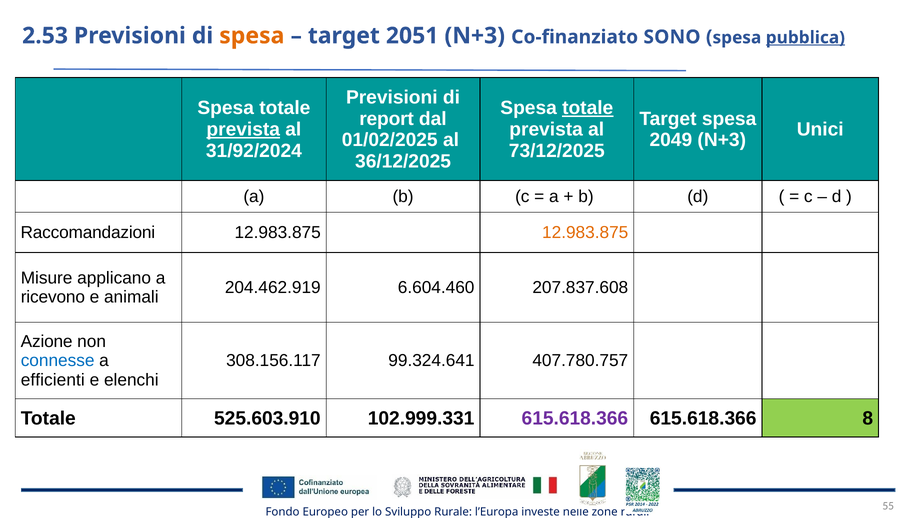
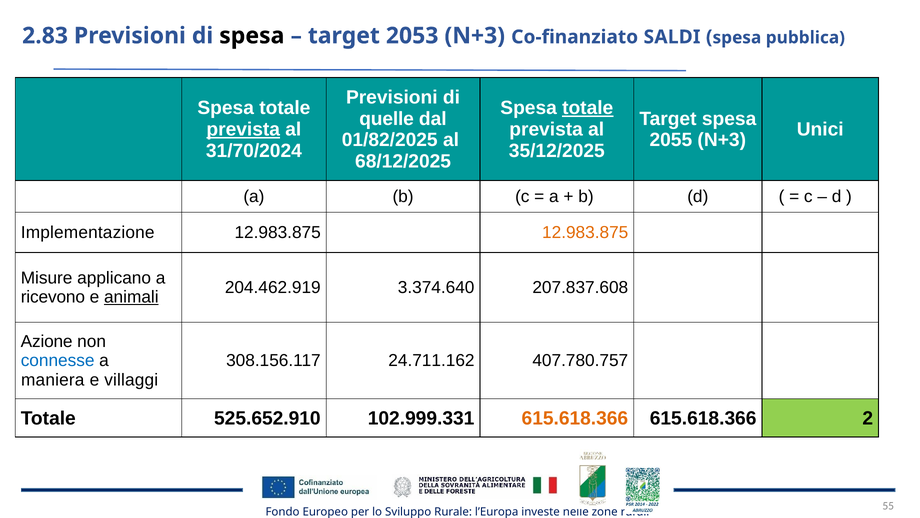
2.53: 2.53 -> 2.83 (45, 36)
spesa colour: orange -> black (252, 36)
2051: 2051 -> 2053 (412, 36)
SONO: SONO -> SALDI (672, 37)
pubblica underline: present -> none (805, 38)
report: report -> quelle (387, 119)
01/02/2025: 01/02/2025 -> 01/82/2025 (390, 140)
2049: 2049 -> 2055 (671, 140)
31/92/2024: 31/92/2024 -> 31/70/2024 (254, 151)
73/12/2025: 73/12/2025 -> 35/12/2025 (557, 151)
36/12/2025: 36/12/2025 -> 68/12/2025 (403, 161)
Raccomandazioni: Raccomandazioni -> Implementazione (88, 232)
6.604.460: 6.604.460 -> 3.374.640 (436, 287)
animali underline: none -> present (131, 297)
99.324.641: 99.324.641 -> 24.711.162 (431, 360)
efficienti: efficienti -> maniera (53, 380)
elenchi: elenchi -> villaggi (131, 380)
525.603.910: 525.603.910 -> 525.652.910 (267, 418)
615.618.366 colour: purple -> orange (575, 418)
8: 8 -> 2 (868, 418)
